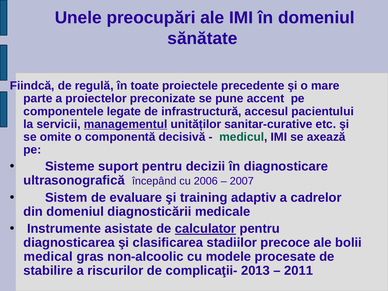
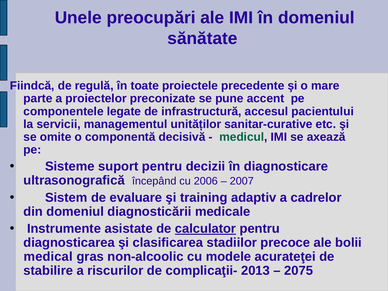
managementul underline: present -> none (126, 124)
procesate: procesate -> acurateţei (285, 257)
2011: 2011 -> 2075 (299, 271)
